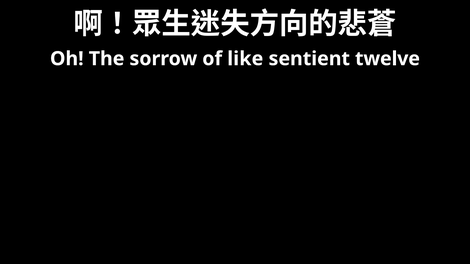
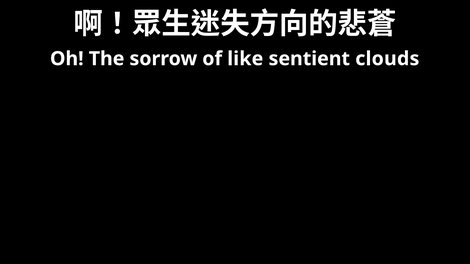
twelve: twelve -> clouds (387, 59)
